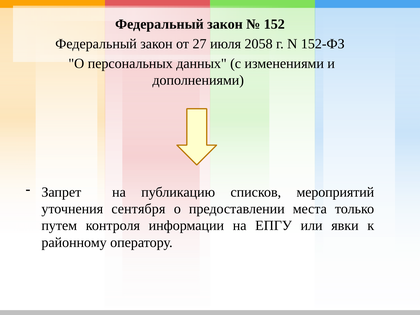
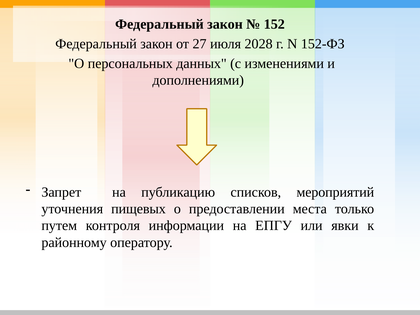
2058: 2058 -> 2028 (259, 44)
сентября: сентября -> пищевых (139, 209)
